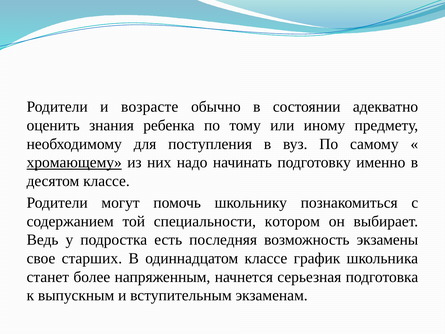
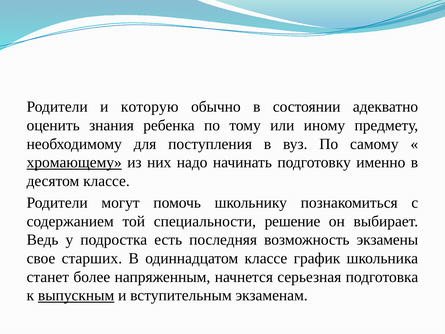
возрасте: возрасте -> которую (150, 107)
котором: котором -> решение (292, 221)
выпускным underline: none -> present (76, 295)
